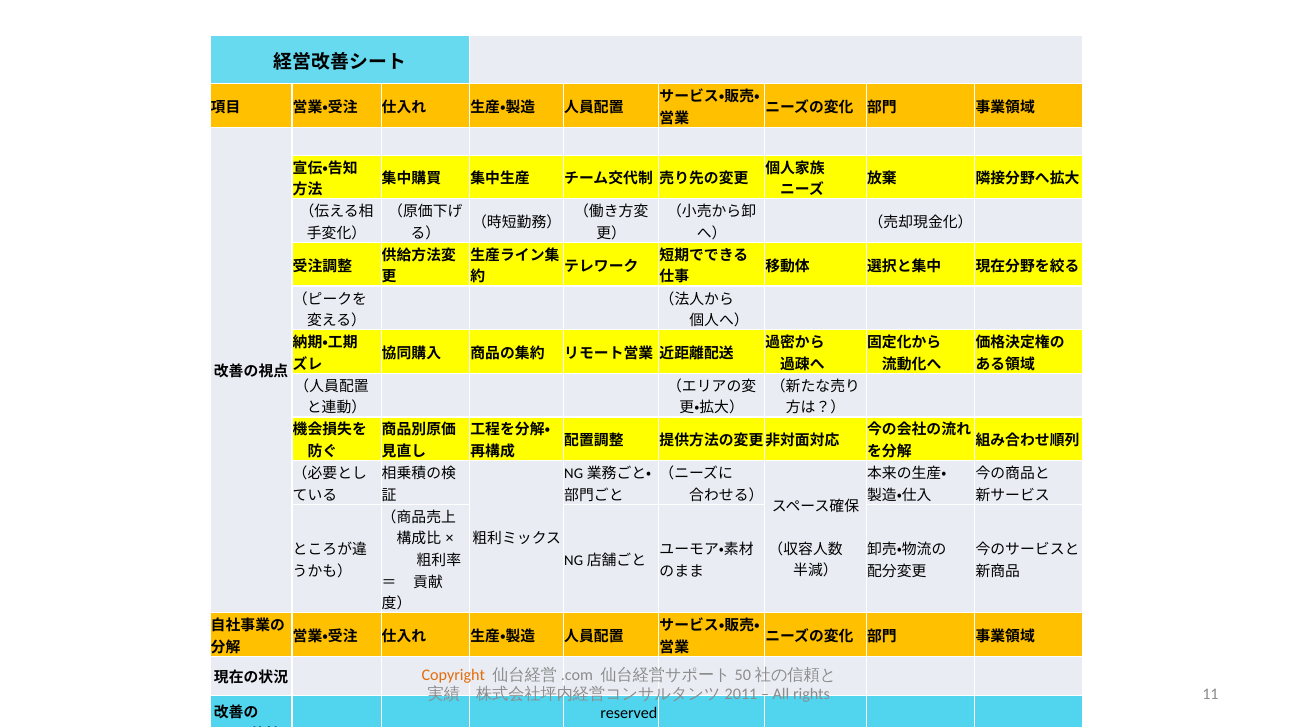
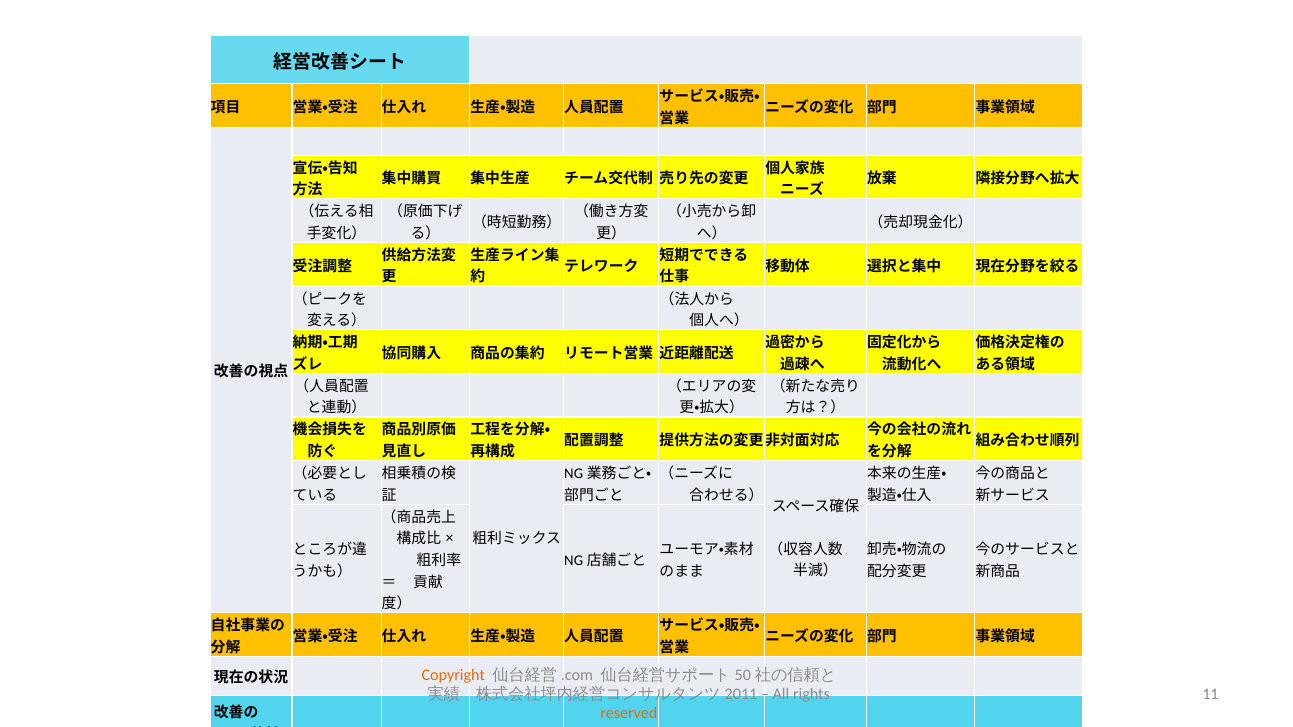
reserved colour: black -> orange (629, 714)
